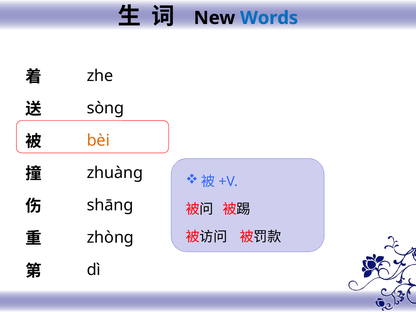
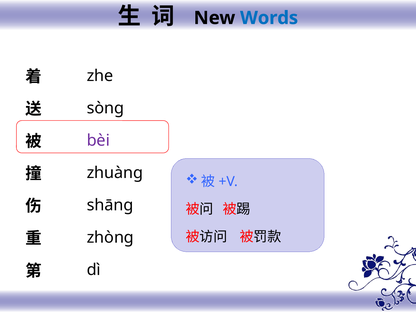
bèi colour: orange -> purple (98, 140)
